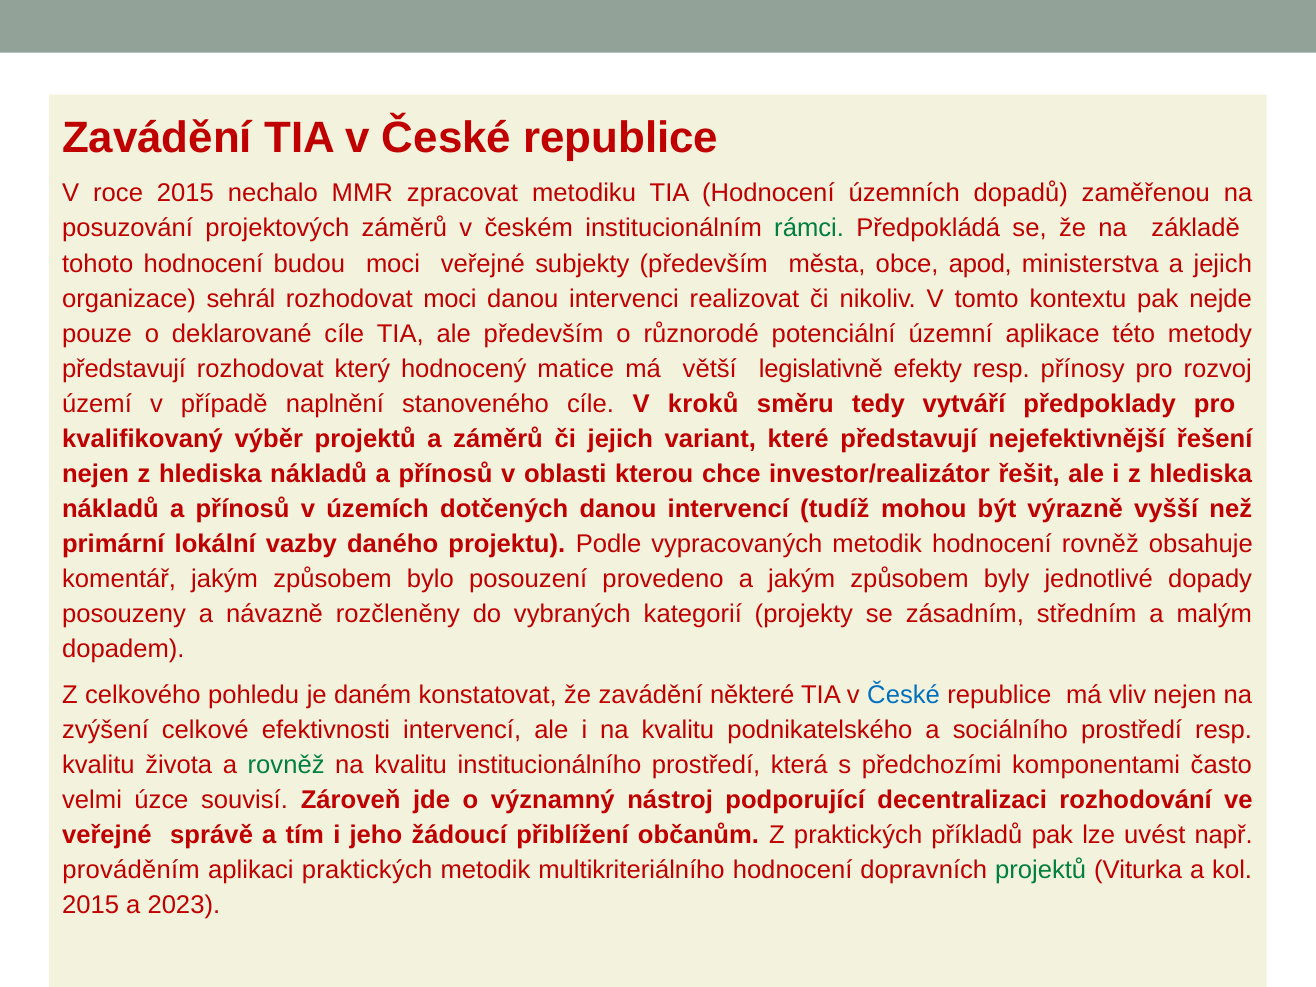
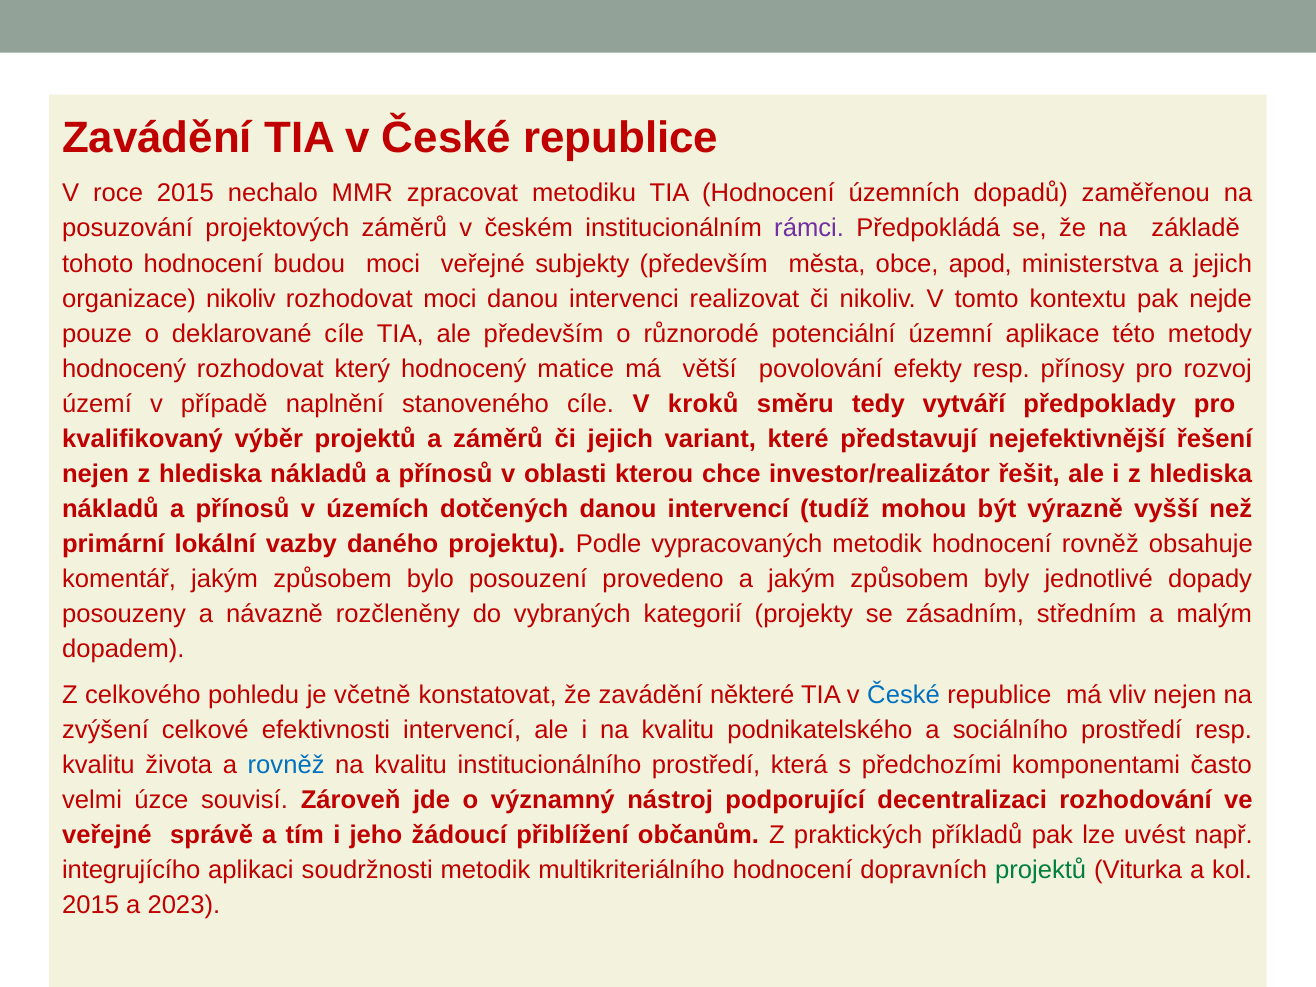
rámci colour: green -> purple (809, 229)
organizace sehrál: sehrál -> nikoliv (241, 299)
představují: představují -> hodnocený (124, 369)
legislativně: legislativně -> povolování (821, 369)
daném: daném -> včetně (372, 695)
rovněž colour: green -> blue (286, 765)
prováděním: prováděním -> integrujícího (131, 870)
aplikaci praktických: praktických -> soudržnosti (367, 870)
